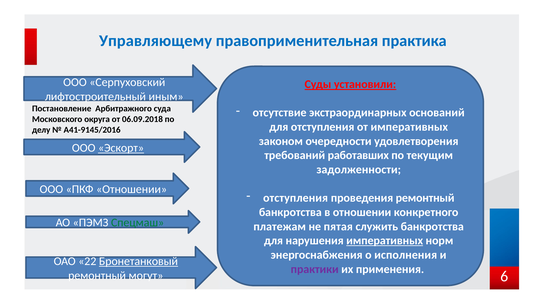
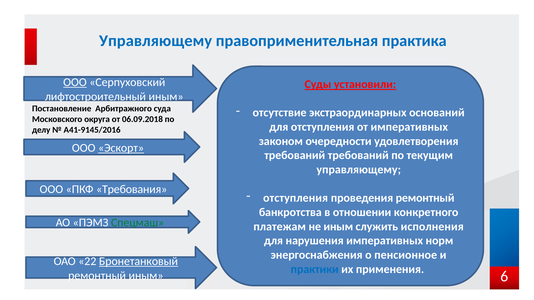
ООО underline: none -> present (75, 82)
требований работавших: работавших -> требований (358, 156)
задолженности: задолженности -> управляющему (359, 170)
ПКФ Отношении: Отношении -> Требования (132, 190)
не пятая: пятая -> иным (338, 227)
служить банкротства: банкротства -> исполнения (432, 227)
императивных underline: present -> none (385, 241)
исполнения: исполнения -> пенсионное (406, 255)
практики colour: purple -> blue (315, 269)
ремонтный могут: могут -> иным (146, 276)
